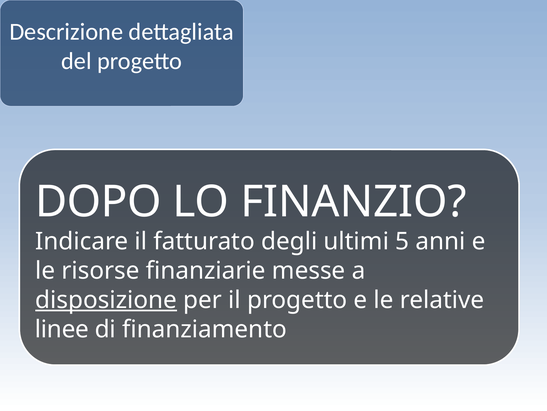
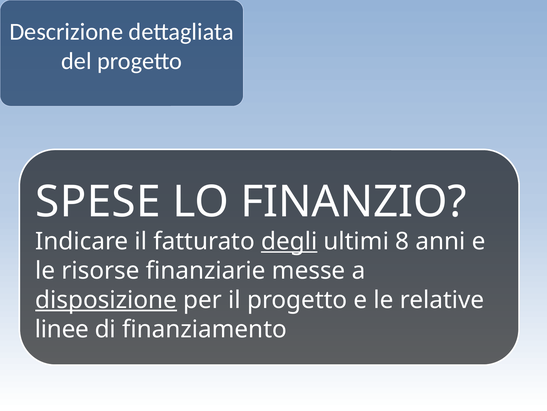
DOPO: DOPO -> SPESE (98, 202)
degli underline: none -> present (289, 241)
5: 5 -> 8 (402, 241)
